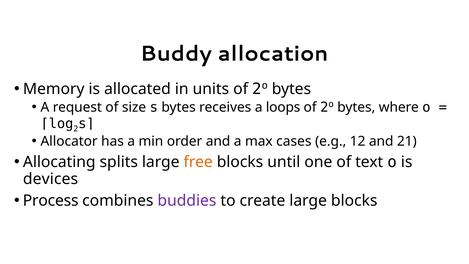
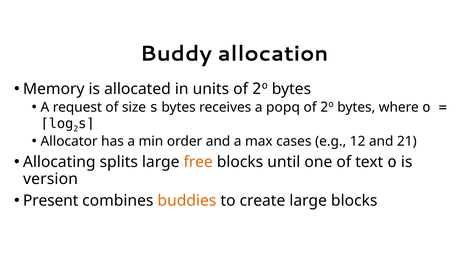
loops: loops -> popq (283, 107)
devices: devices -> version (51, 179)
Process: Process -> Present (51, 201)
buddies colour: purple -> orange (187, 201)
